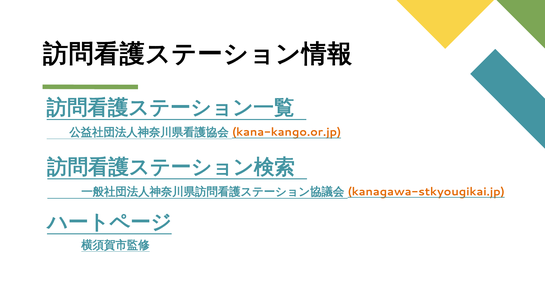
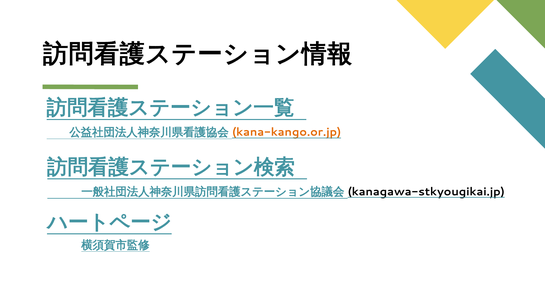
kanagawa-stkyougikai.jp colour: orange -> black (426, 191)
